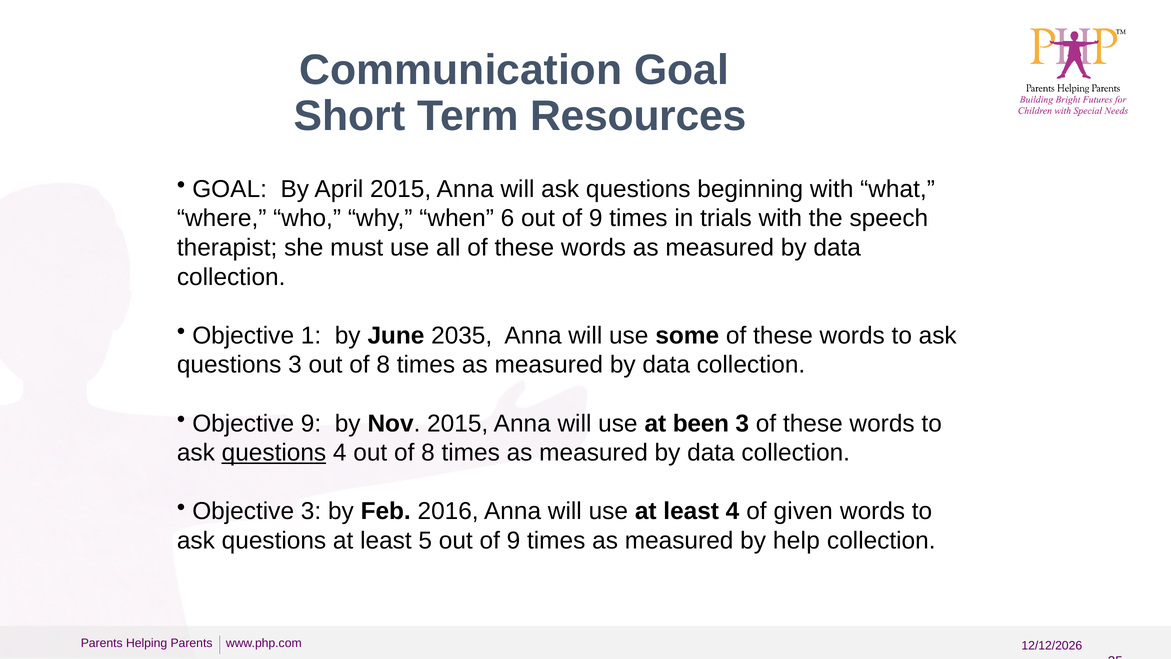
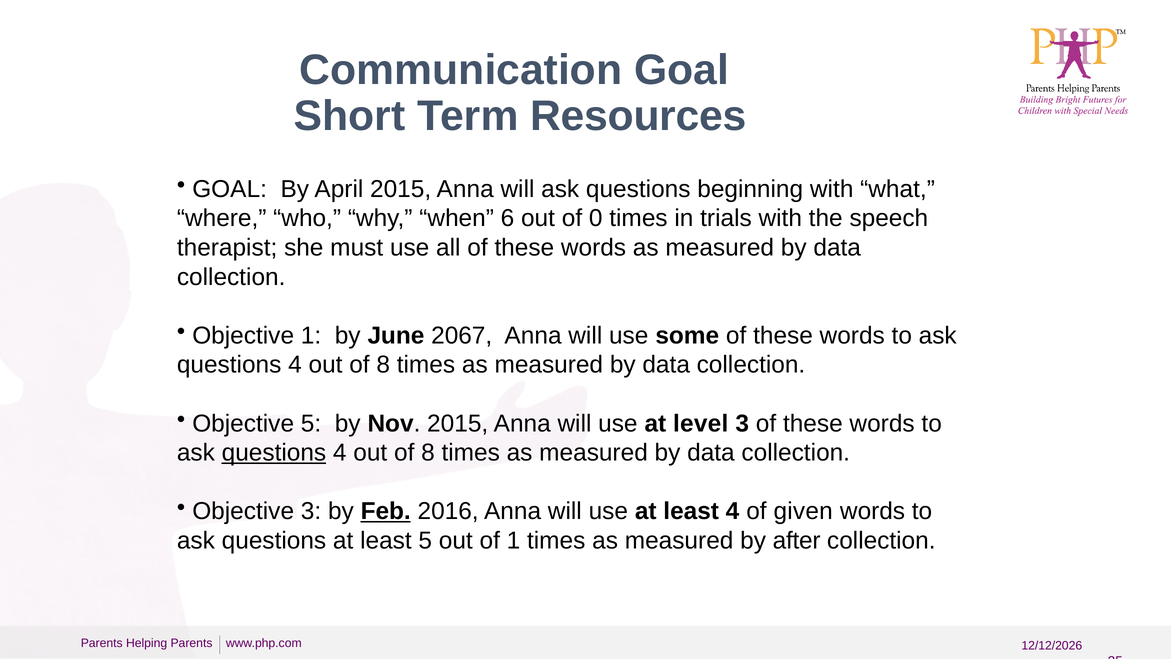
6 out of 9: 9 -> 0 (596, 218)
2035: 2035 -> 2067 (462, 335)
3: 3 -> 4 (295, 365)
Objective 9: 9 -> 5 (311, 423)
been: been -> level (701, 423)
Feb underline: none -> present (386, 511)
5 out of 9: 9 -> 1 (513, 540)
help: help -> after (797, 540)
